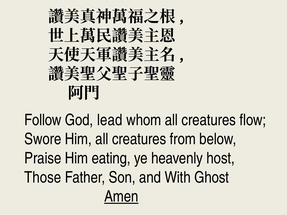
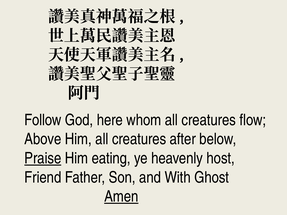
lead: lead -> here (110, 120)
Swore: Swore -> Above (43, 139)
from: from -> after (183, 139)
Praise underline: none -> present (43, 158)
Those: Those -> Friend (43, 178)
